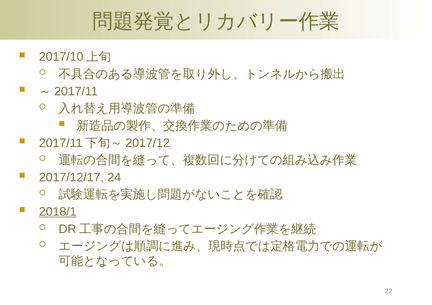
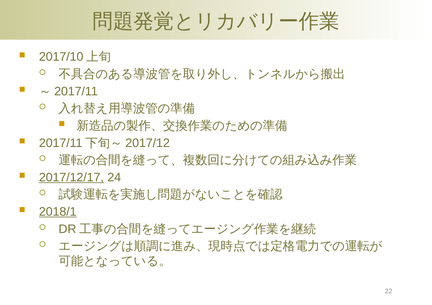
2017/12/17 underline: none -> present (71, 178)
